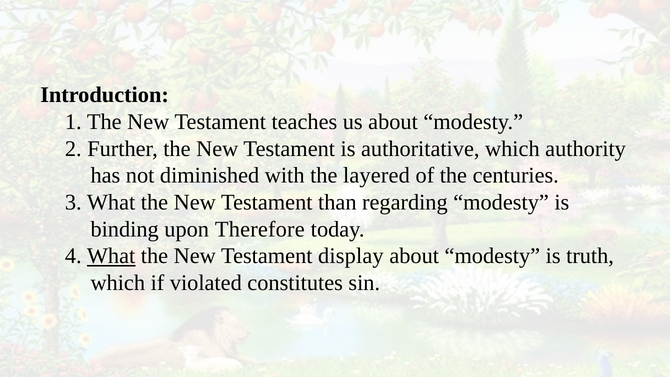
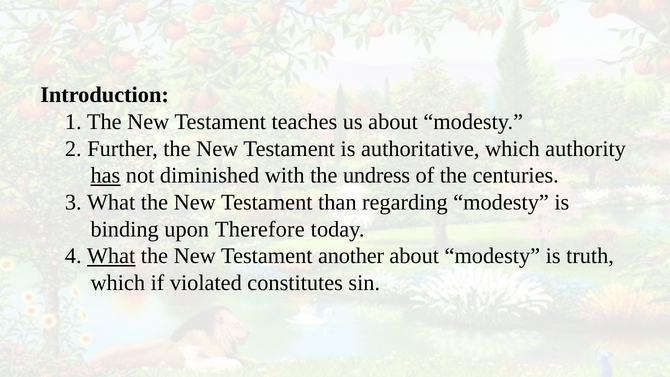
has underline: none -> present (105, 175)
layered: layered -> undress (377, 175)
display: display -> another (351, 256)
